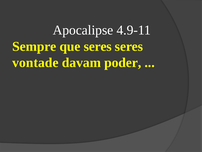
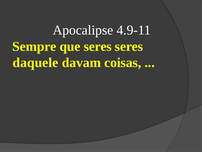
vontade: vontade -> daquele (35, 62)
poder: poder -> coisas (123, 62)
